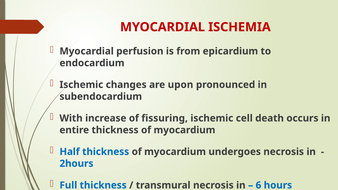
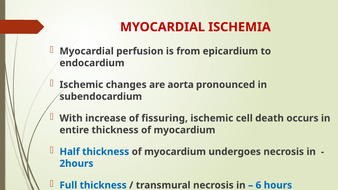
upon: upon -> aorta (181, 85)
